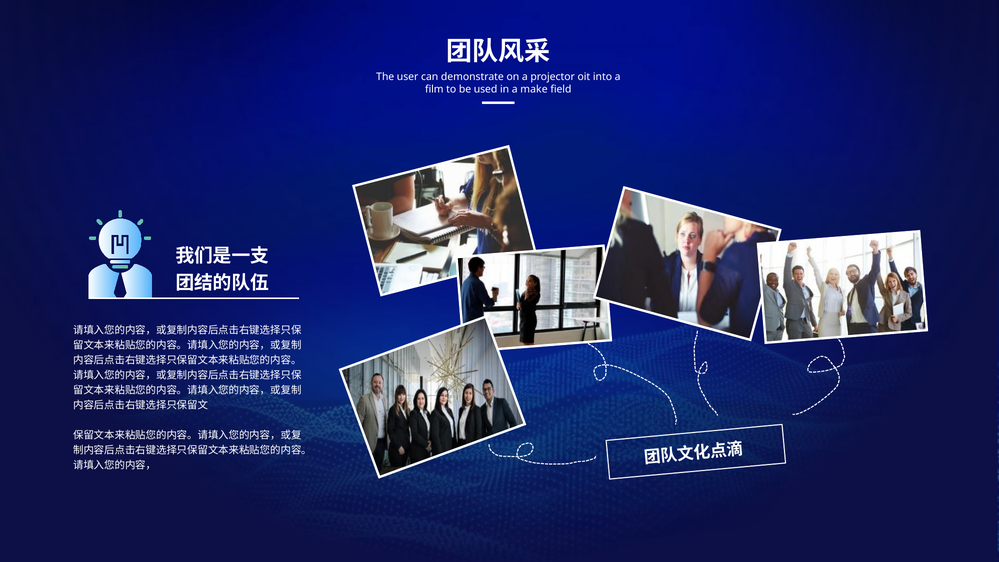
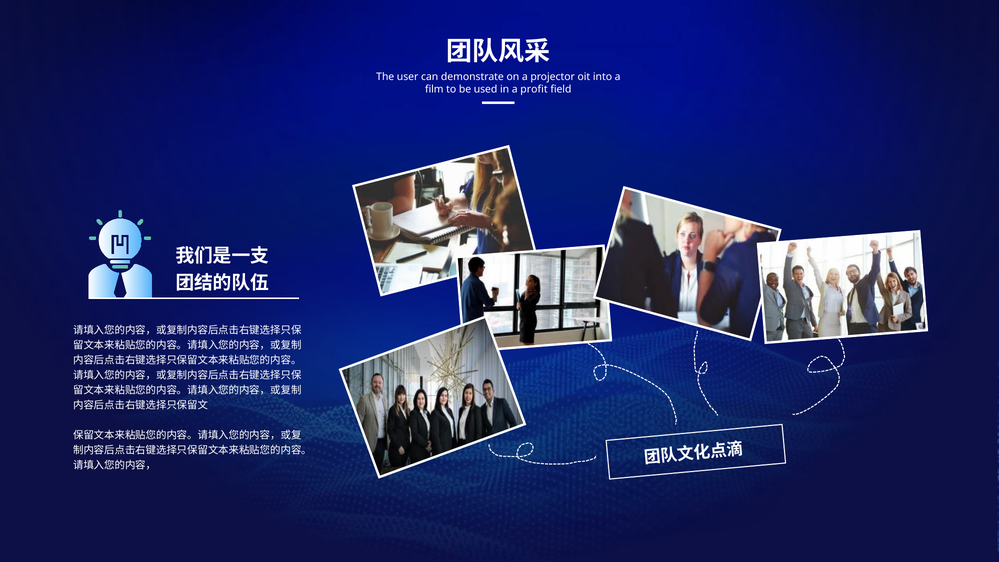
make: make -> profit (534, 89)
